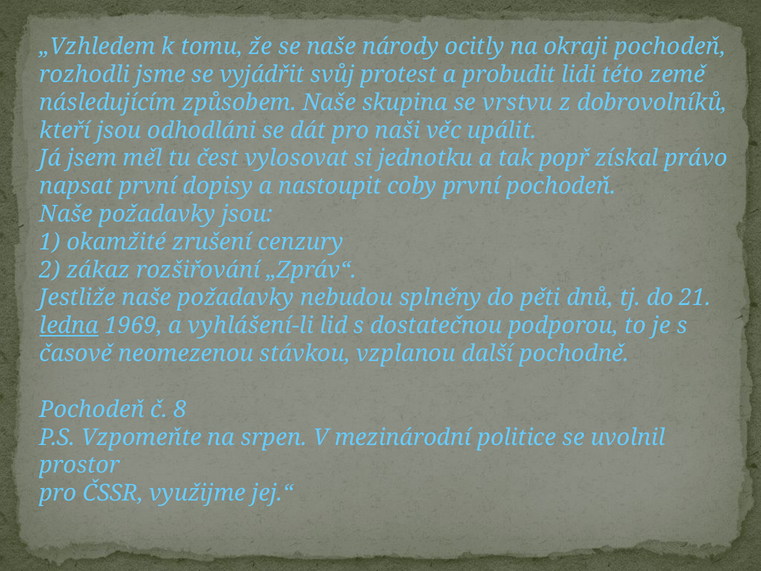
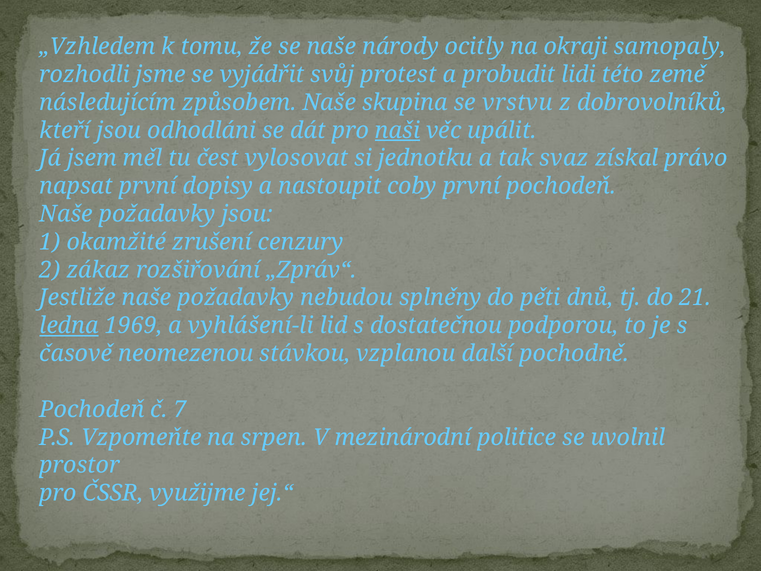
okraji pochodeň: pochodeň -> samopaly (670, 47)
naši underline: none -> present (397, 130)
popř: popř -> svaz (564, 158)
8: 8 -> 7 (180, 409)
